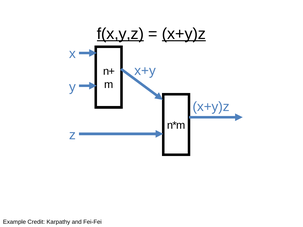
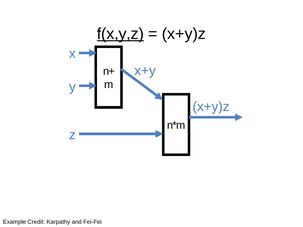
x+y)z underline: present -> none (184, 34)
